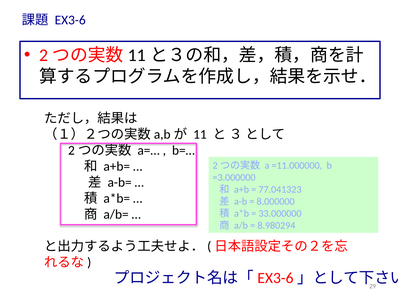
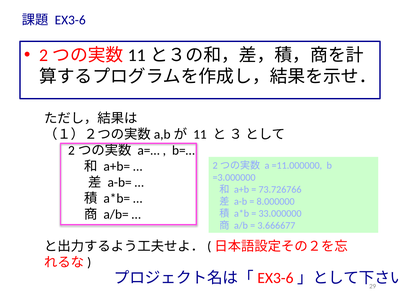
77.041323: 77.041323 -> 73.726766 (280, 190)
8.980294: 8.980294 -> 3.666677 (276, 226)
